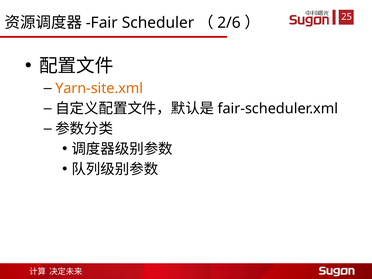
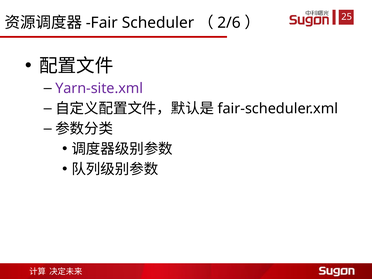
Yarn-site.xml colour: orange -> purple (99, 88)
